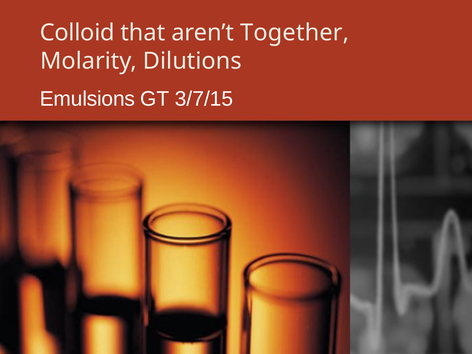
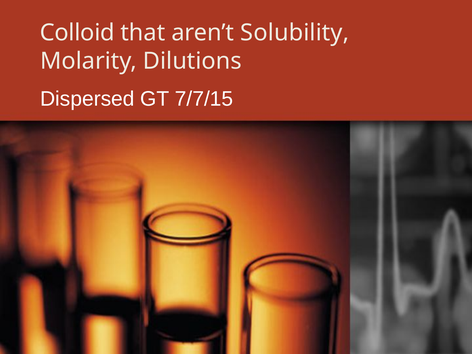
Together: Together -> Solubility (295, 33)
Emulsions: Emulsions -> Dispersed (87, 99)
3/7/15: 3/7/15 -> 7/7/15 (204, 99)
